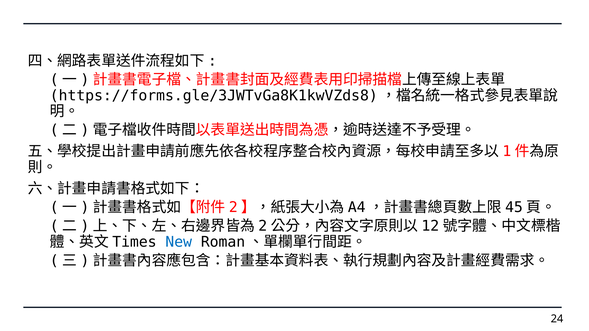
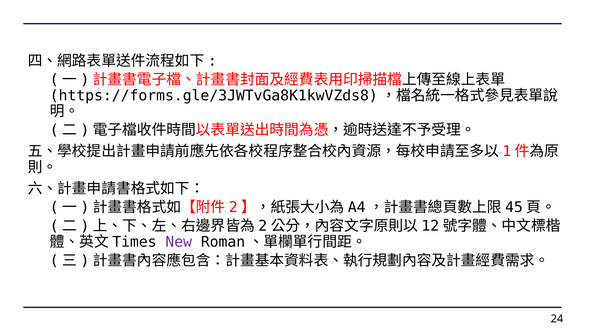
New colour: blue -> purple (179, 242)
